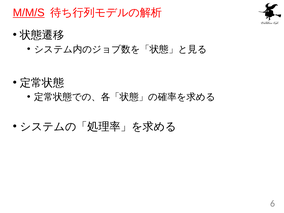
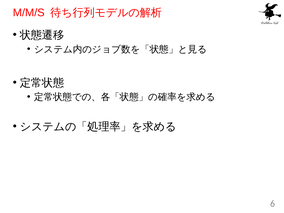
M/M/S underline: present -> none (29, 13)
